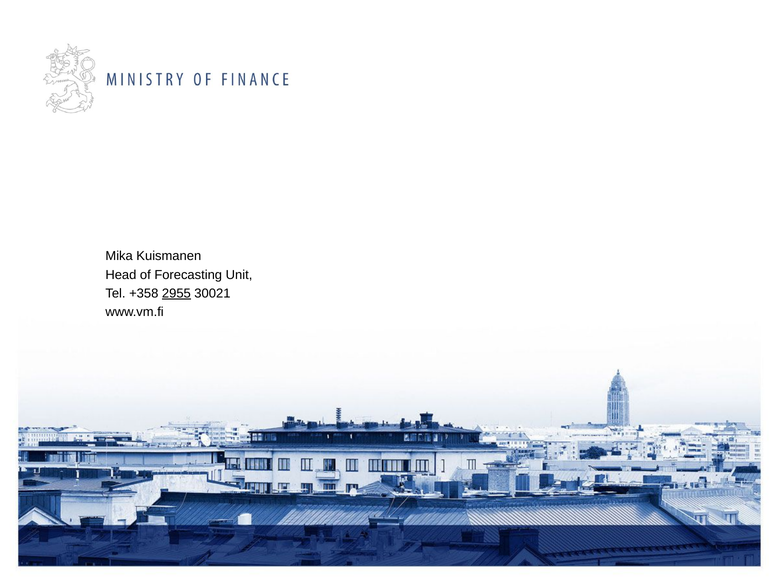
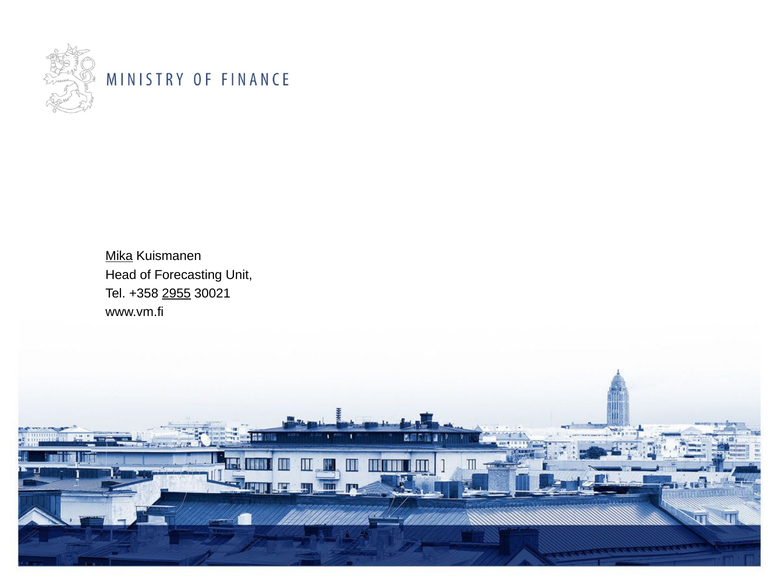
Mika underline: none -> present (119, 256)
